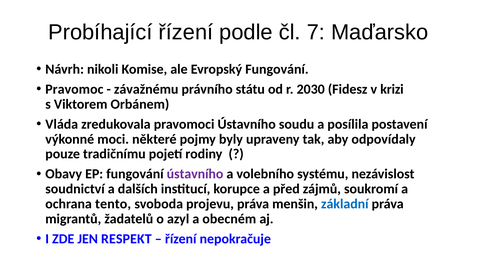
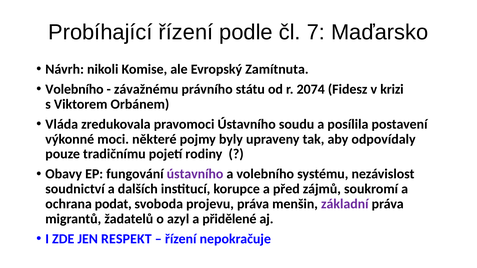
Evropský Fungování: Fungování -> Zamítnuta (277, 69)
Pravomoc: Pravomoc -> Volebního (74, 89)
2030: 2030 -> 2074 (311, 89)
tento: tento -> podat (113, 204)
základní colour: blue -> purple (345, 204)
obecném: obecném -> přidělené (229, 219)
